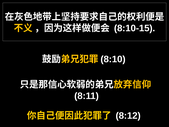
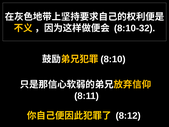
8:10-15: 8:10-15 -> 8:10-32 (135, 28)
